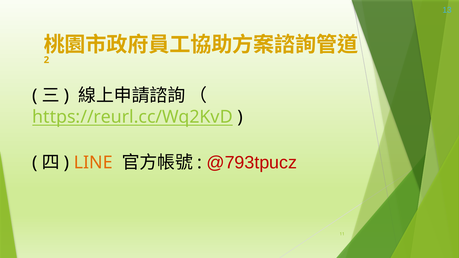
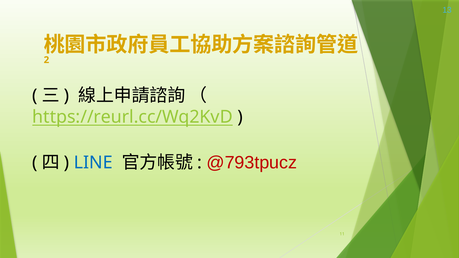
LINE colour: orange -> blue (93, 163)
